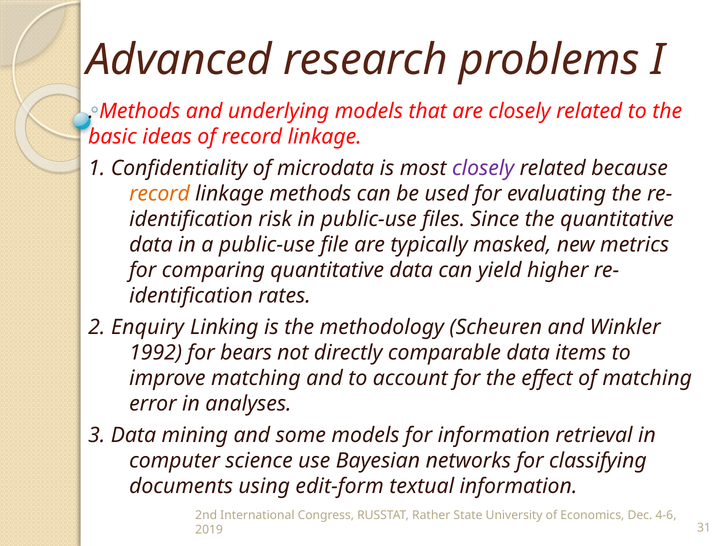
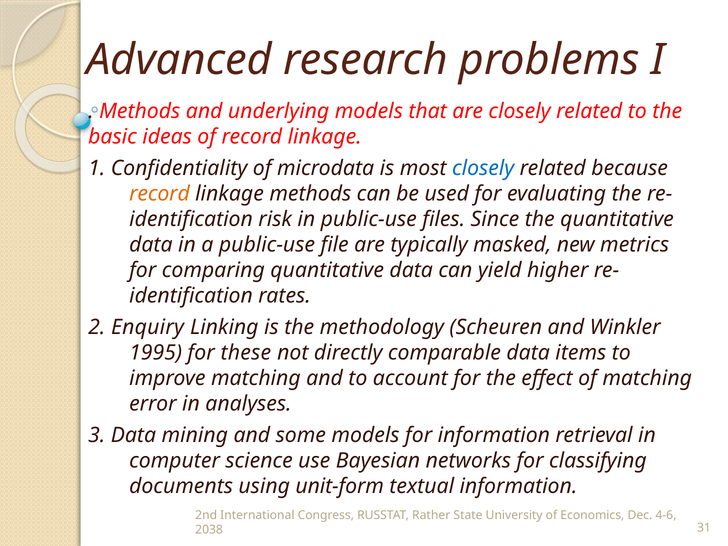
closely colour: purple -> blue (483, 168)
1992: 1992 -> 1995 (156, 353)
bears: bears -> these (246, 353)
edit-form: edit-form -> unit-form (340, 486)
2019: 2019 -> 2038 (209, 530)
